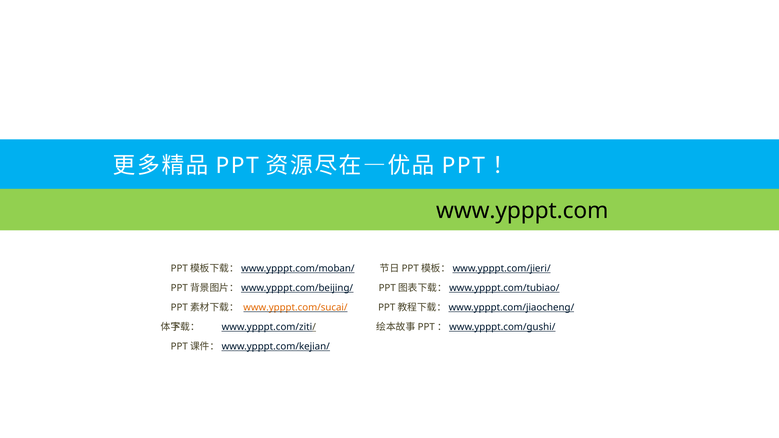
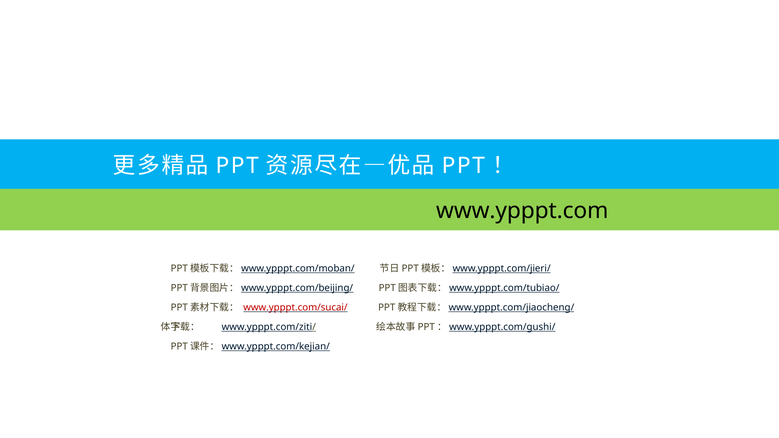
www.ypppt.com/sucai/ colour: orange -> red (295, 308)
